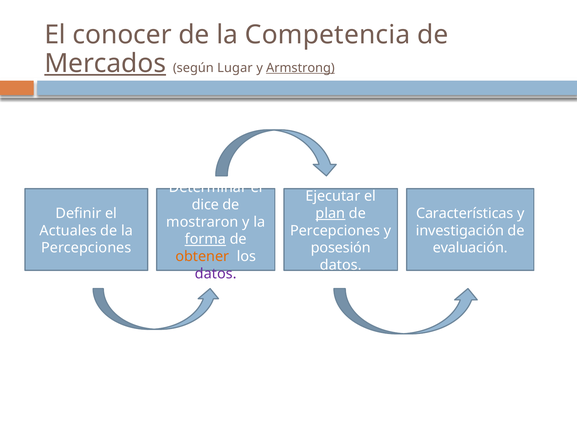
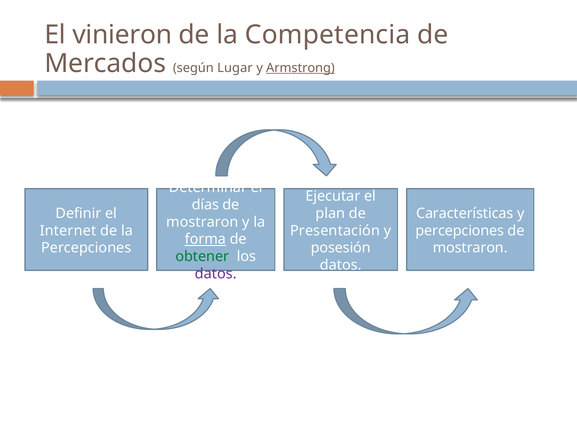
conocer: conocer -> vinieron (122, 35)
Mercados underline: present -> none (105, 64)
dice: dice -> días (205, 205)
plan underline: present -> none (330, 214)
Actuales: Actuales -> Internet (68, 231)
Percepciones: Percepciones -> Presentación (335, 231)
investigación: investigación -> percepciones (460, 231)
evaluación: evaluación -> mostraron (470, 248)
obtener colour: orange -> green (202, 257)
